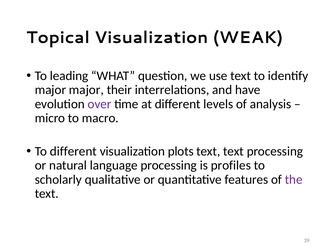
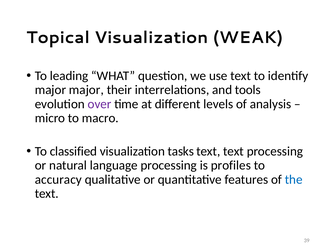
have: have -> tools (248, 90)
To different: different -> classified (73, 151)
plots: plots -> tasks (181, 151)
scholarly: scholarly -> accuracy (58, 180)
the colour: purple -> blue (294, 180)
